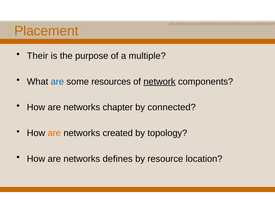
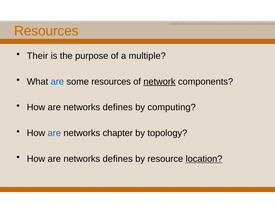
Placement: Placement -> Resources (46, 31)
chapter: chapter -> defines (118, 107)
connected: connected -> computing (172, 107)
are colour: orange -> blue (54, 133)
created: created -> chapter (118, 133)
location underline: none -> present (204, 158)
